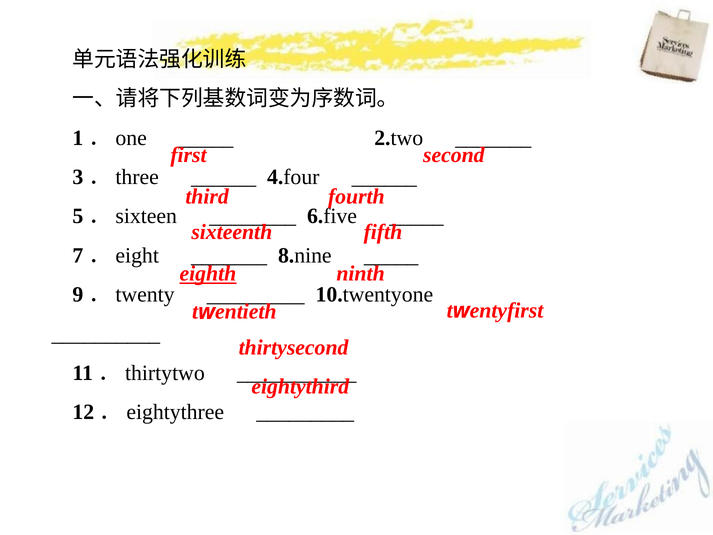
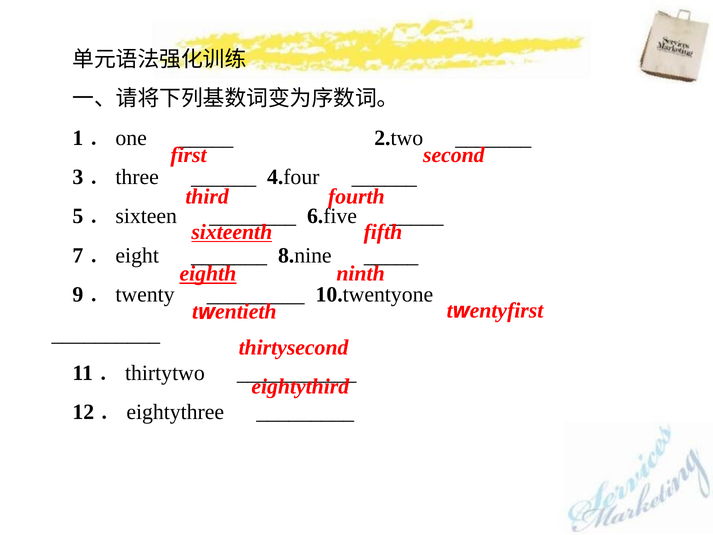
sixteenth underline: none -> present (232, 232)
